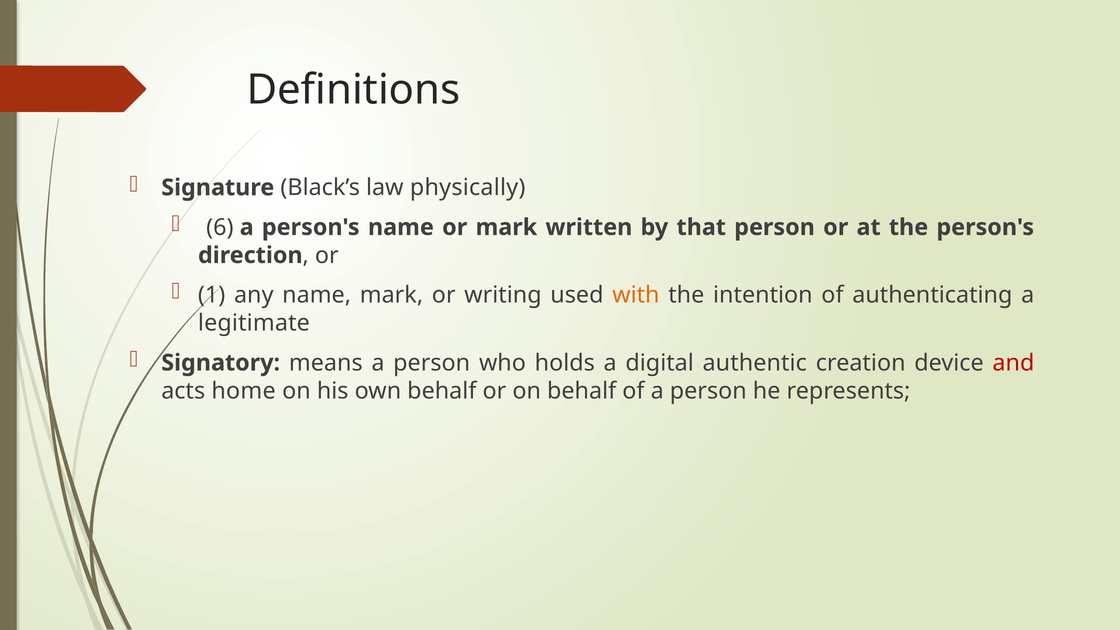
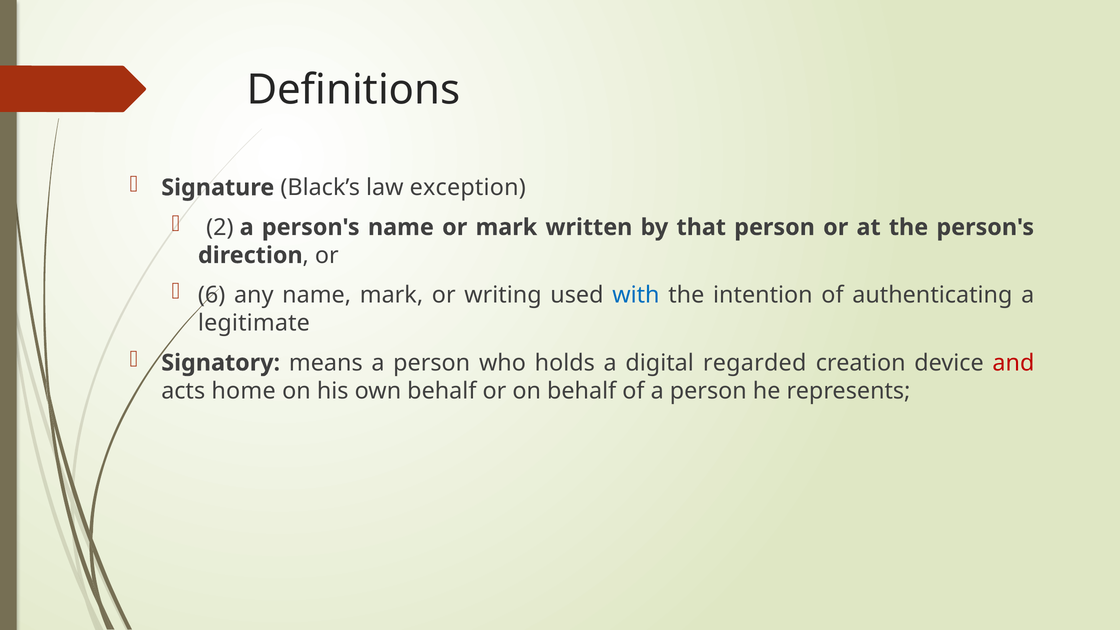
physically: physically -> exception (468, 188)
6: 6 -> 2 (220, 227)
1: 1 -> 6 (212, 295)
with colour: orange -> blue (636, 295)
authentic: authentic -> regarded (755, 363)
